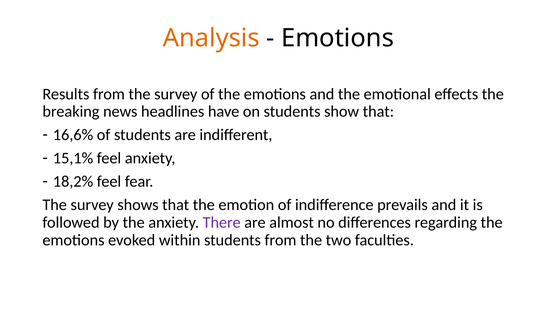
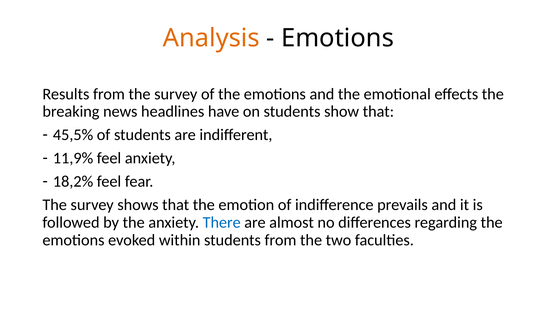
16,6%: 16,6% -> 45,5% (73, 135)
15,1%: 15,1% -> 11,9% (73, 158)
There colour: purple -> blue (222, 223)
